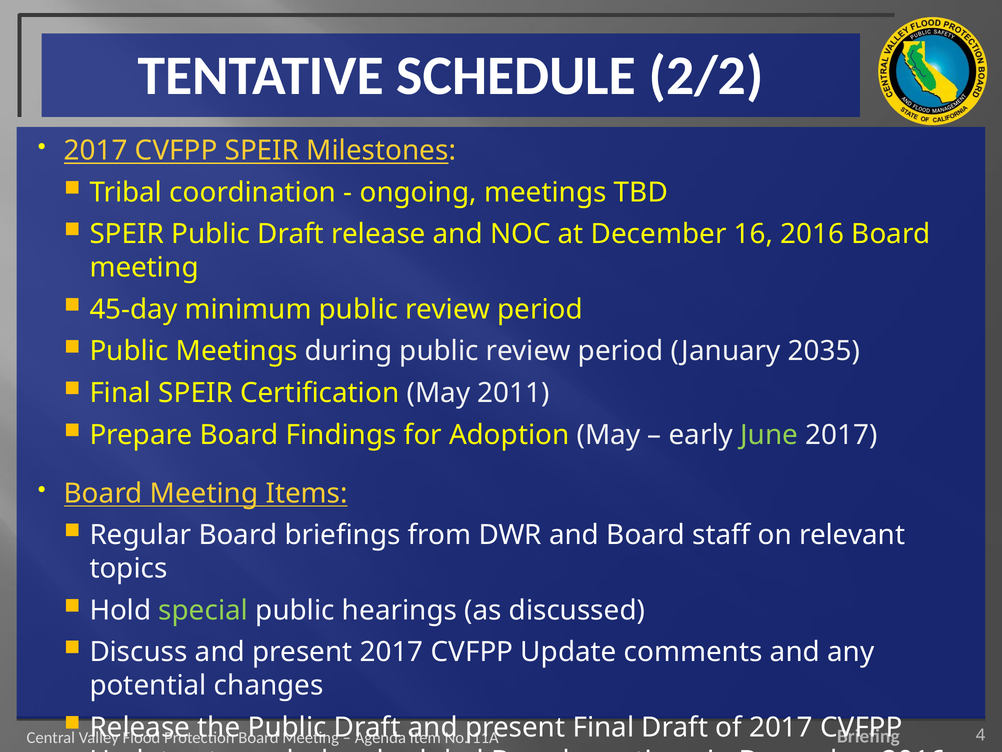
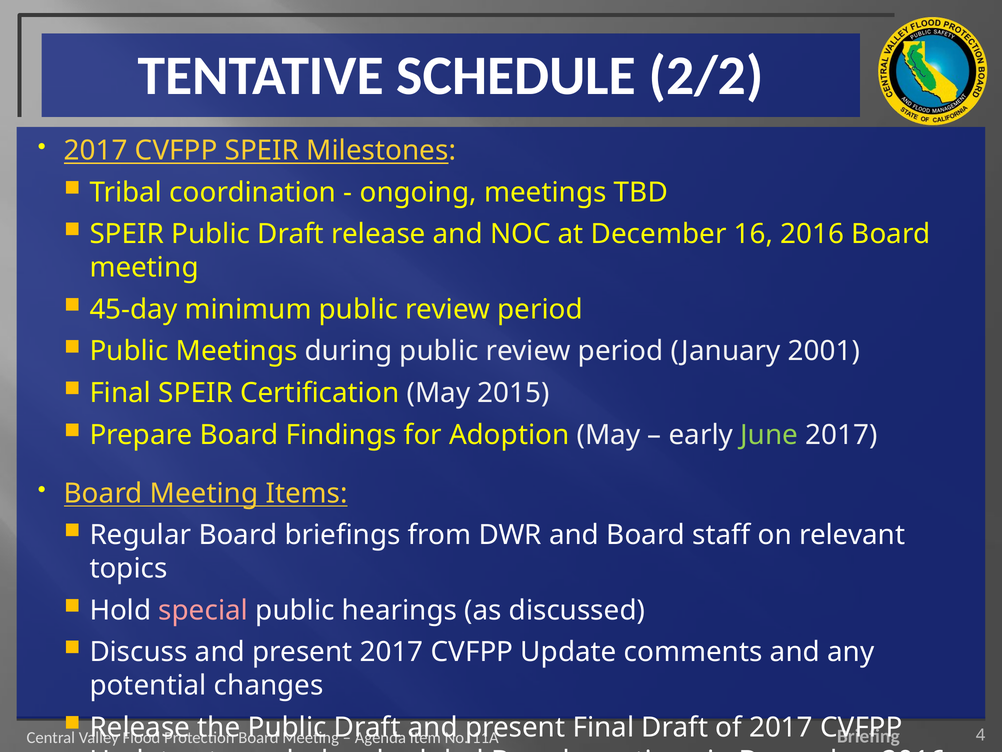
2035: 2035 -> 2001 (824, 351)
2011: 2011 -> 2015 (514, 393)
special colour: light green -> pink (203, 610)
